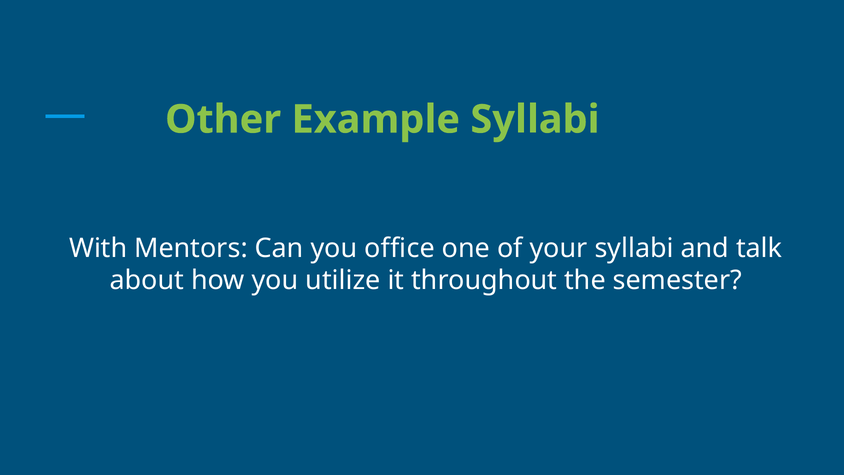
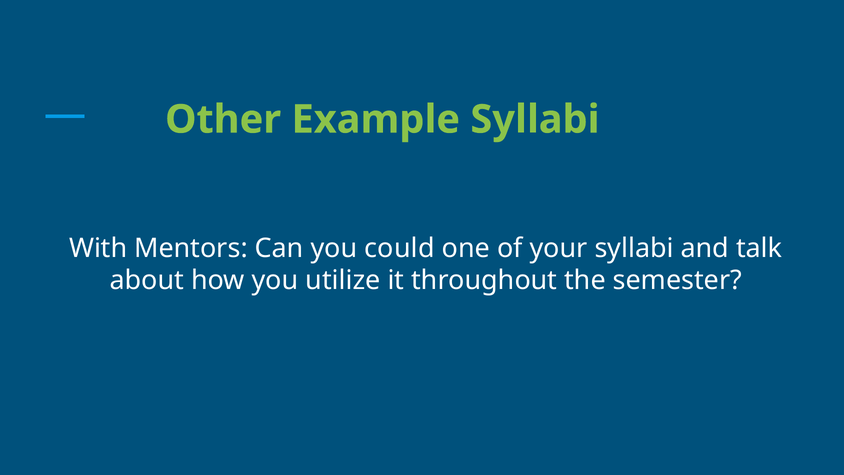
office: office -> could (399, 248)
